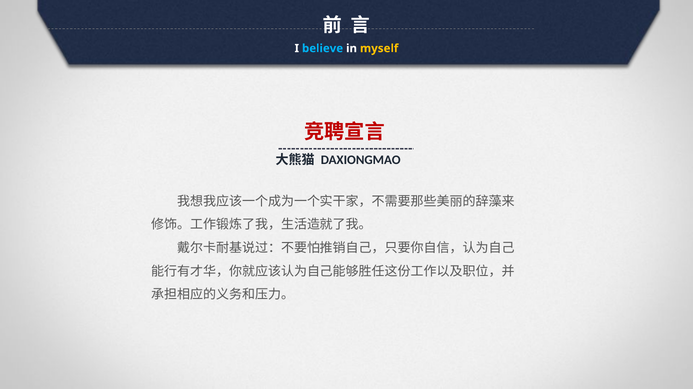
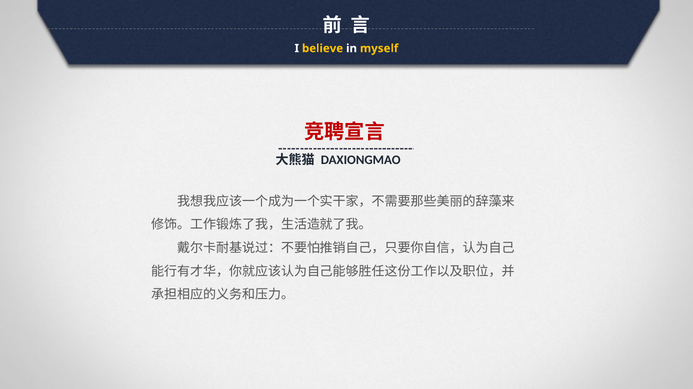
believe colour: light blue -> yellow (323, 48)
